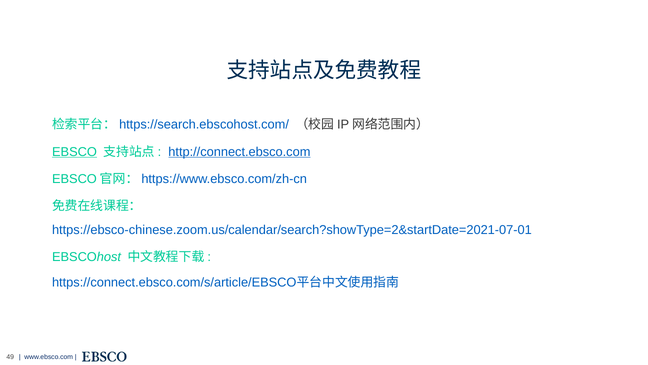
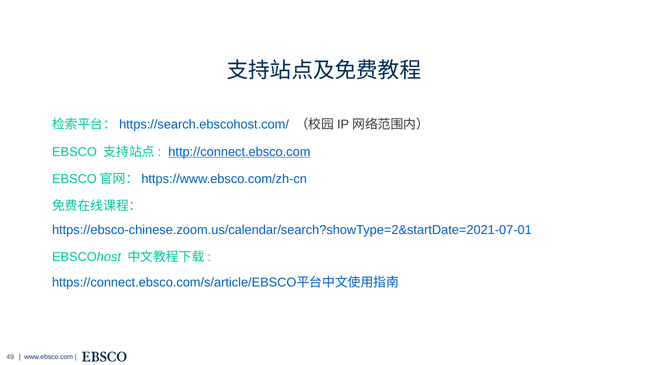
EBSCO underline: present -> none (74, 152)
